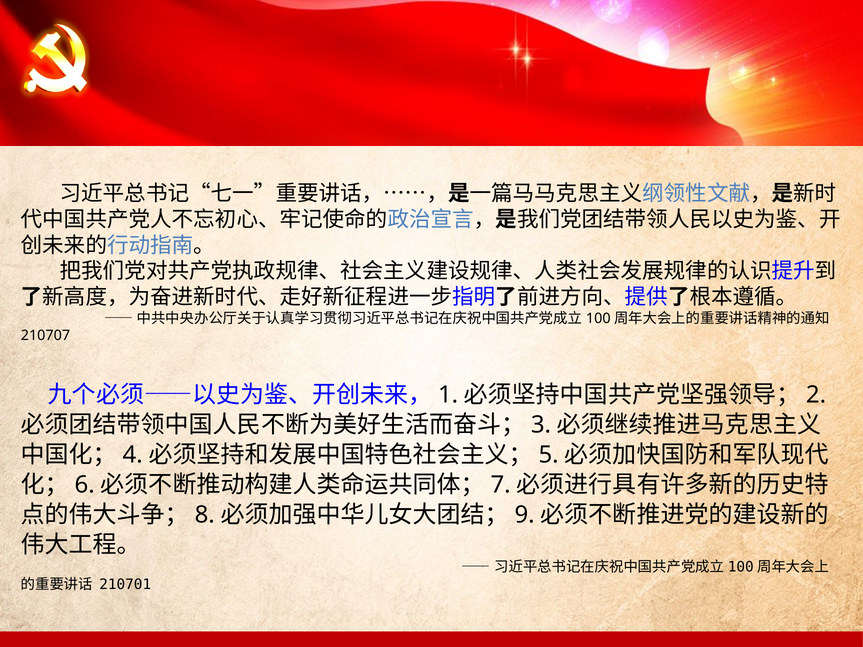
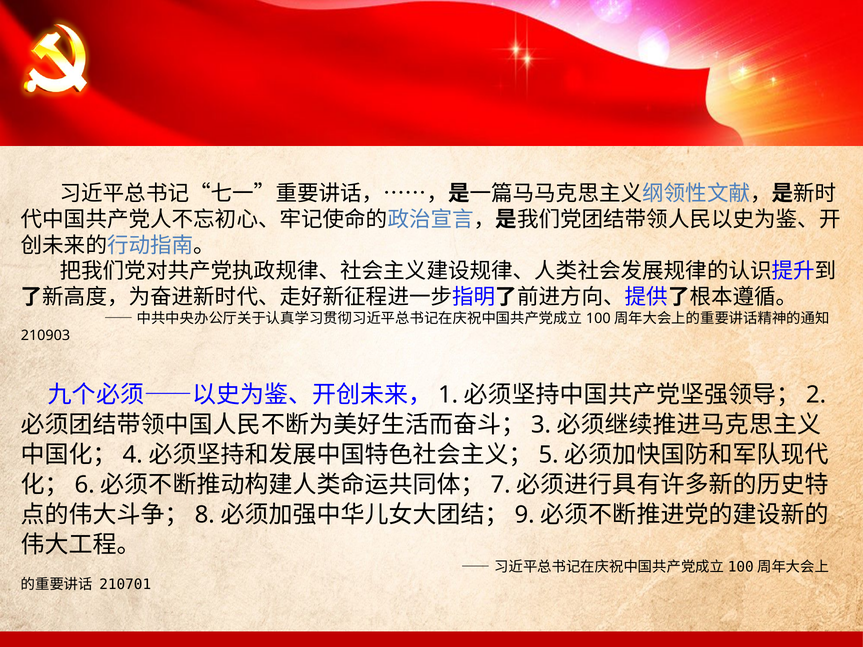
210707: 210707 -> 210903 (45, 336)
